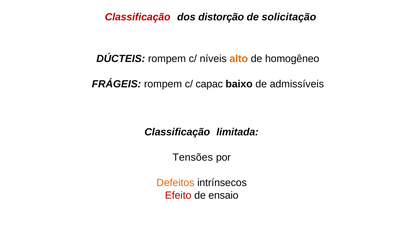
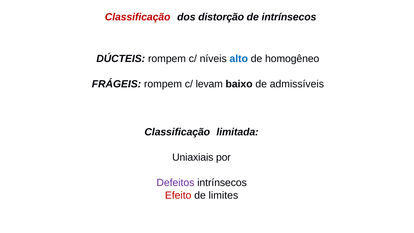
de solicitação: solicitação -> intrínsecos (289, 17)
alto colour: orange -> blue (239, 59)
capac: capac -> levam (209, 84)
Tensões: Tensões -> Uniaxiais (193, 157)
Defeitos colour: orange -> purple (175, 183)
ensaio: ensaio -> limites (223, 195)
